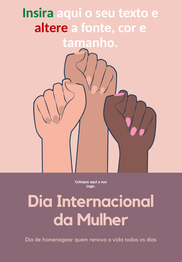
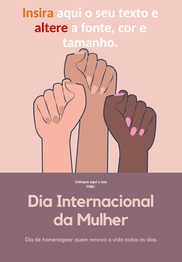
Insira colour: green -> orange (38, 13)
